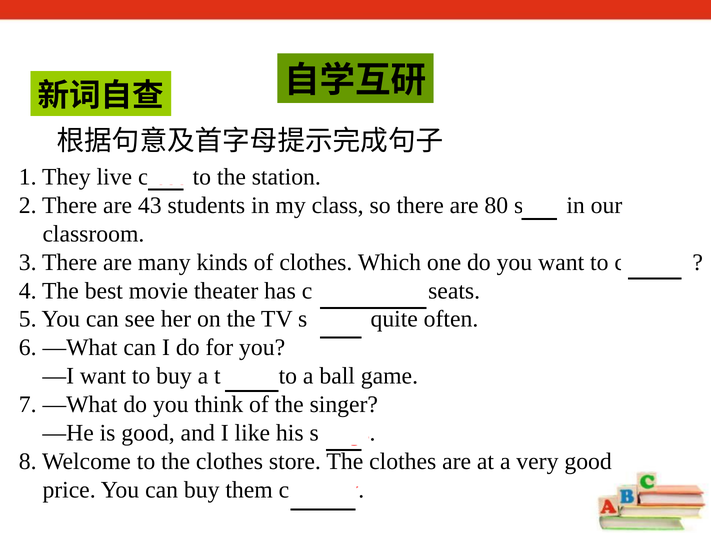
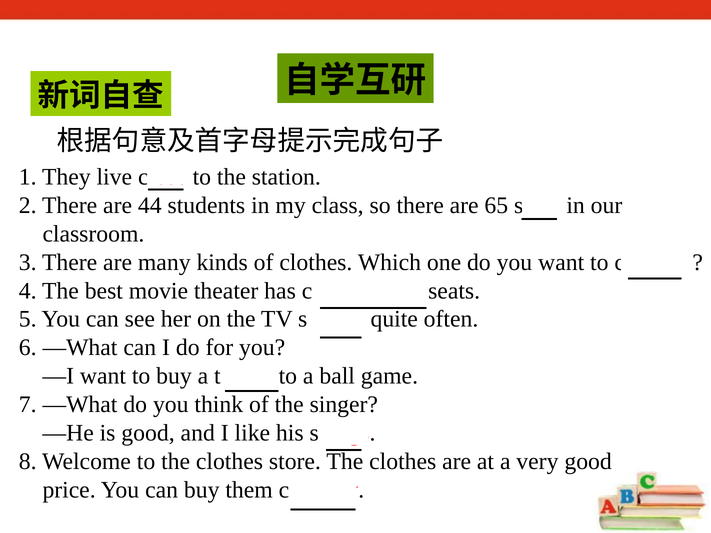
43: 43 -> 44 (150, 206)
80: 80 -> 65 (496, 206)
